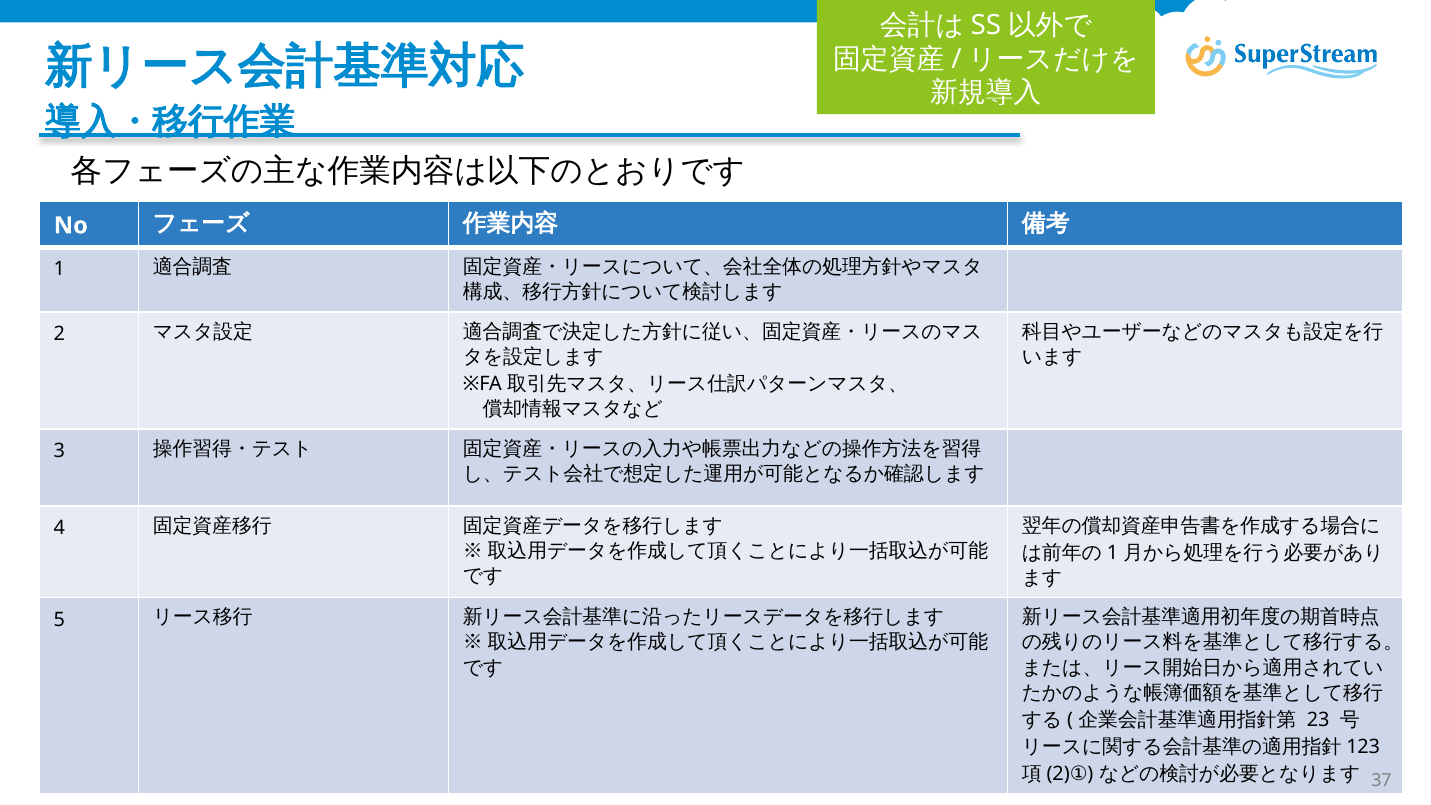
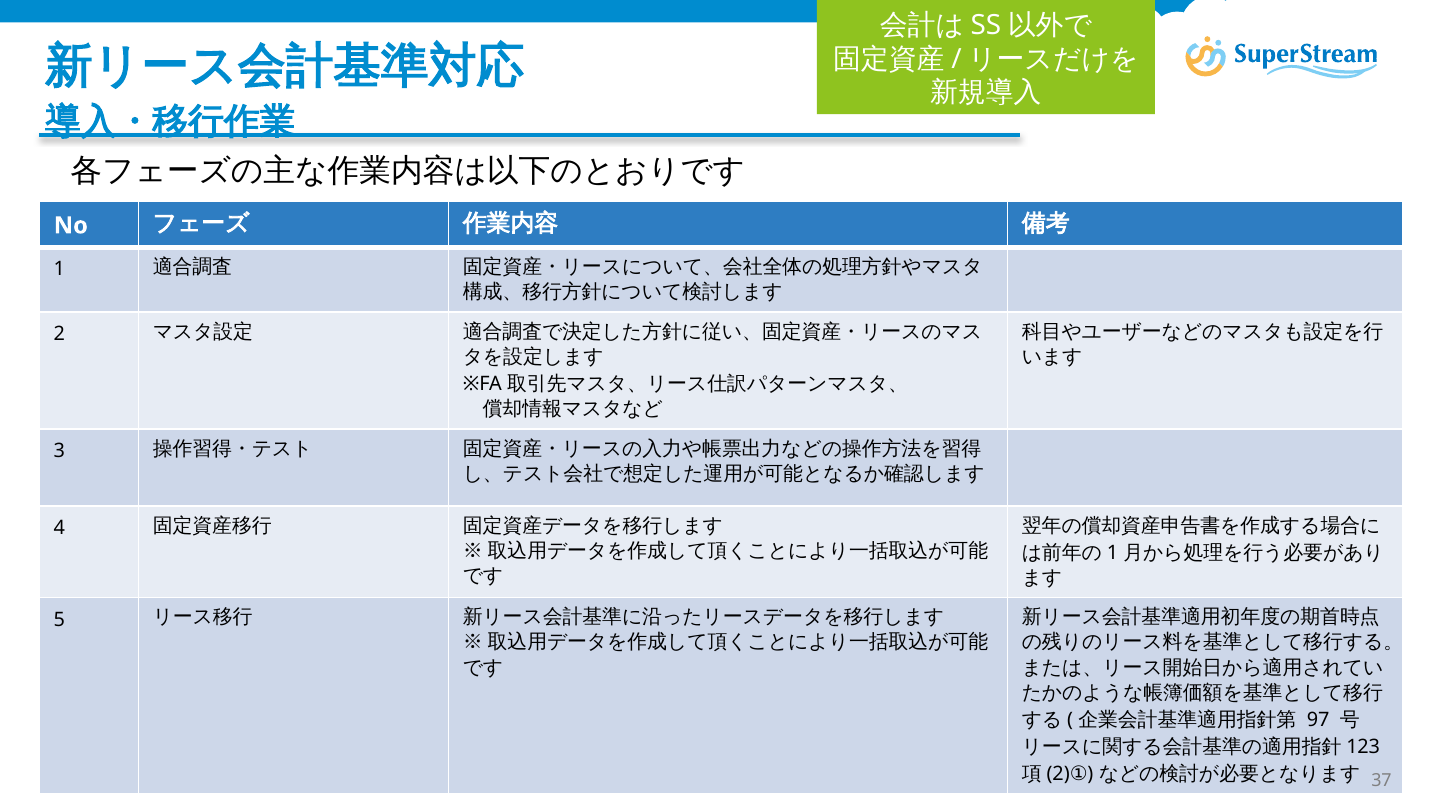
23: 23 -> 97 (1318, 720)
